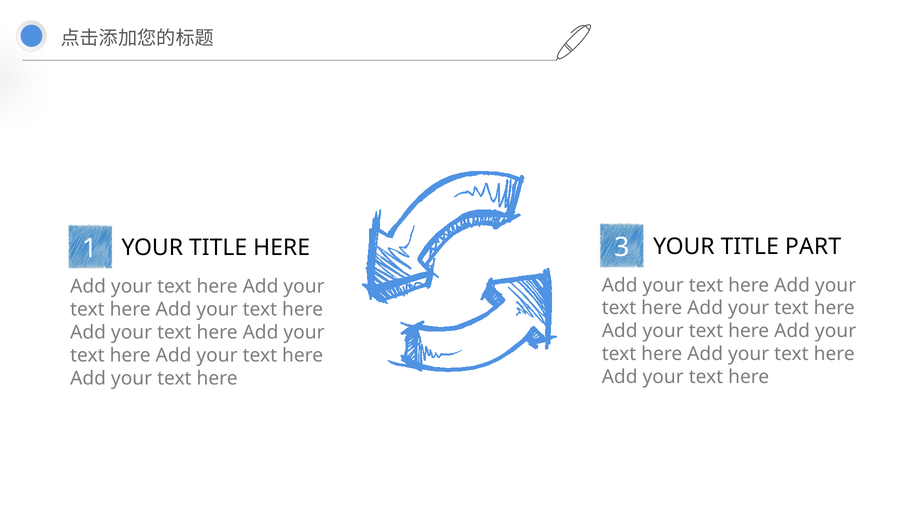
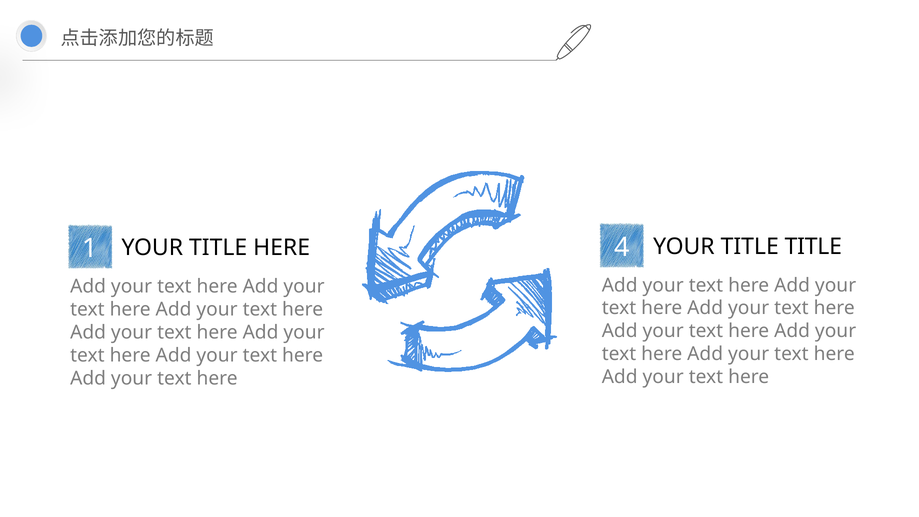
TITLE PART: PART -> TITLE (813, 247)
3: 3 -> 4 (622, 247)
